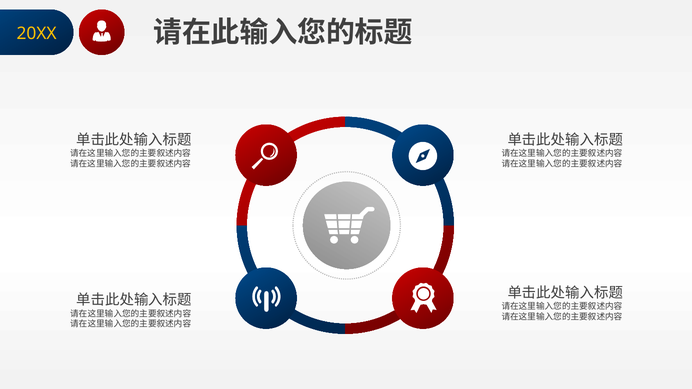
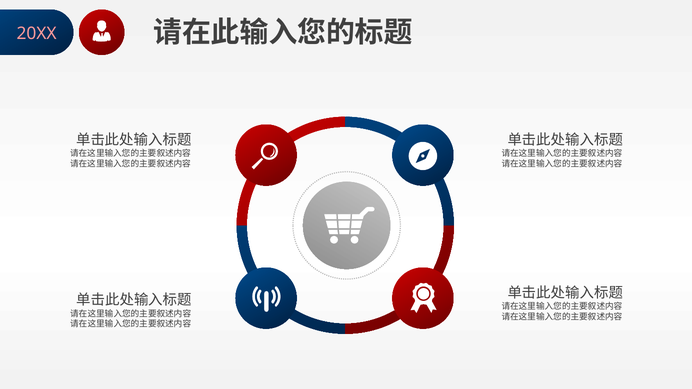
20XX colour: yellow -> pink (37, 33)
